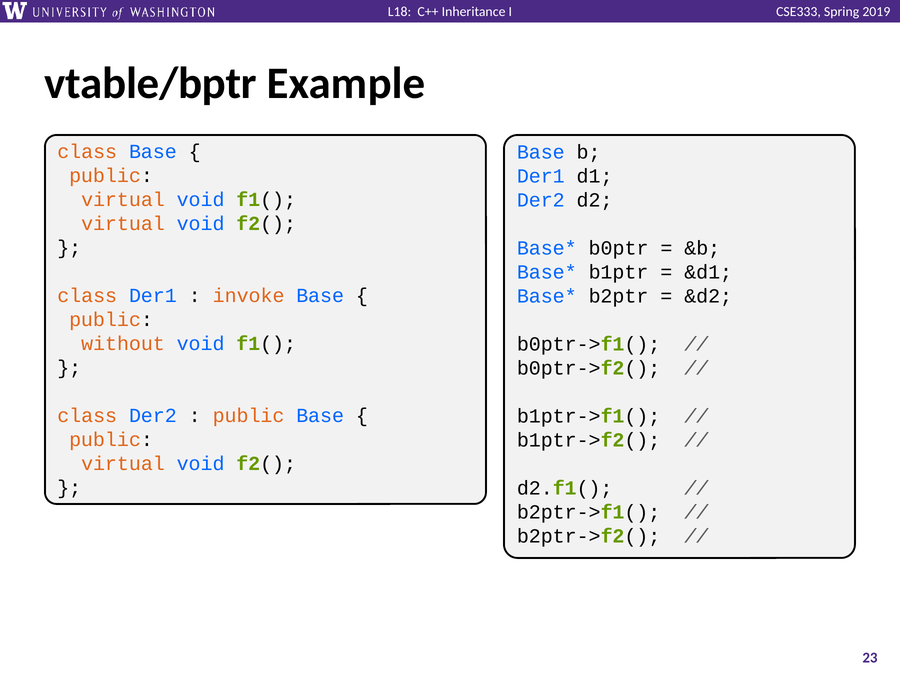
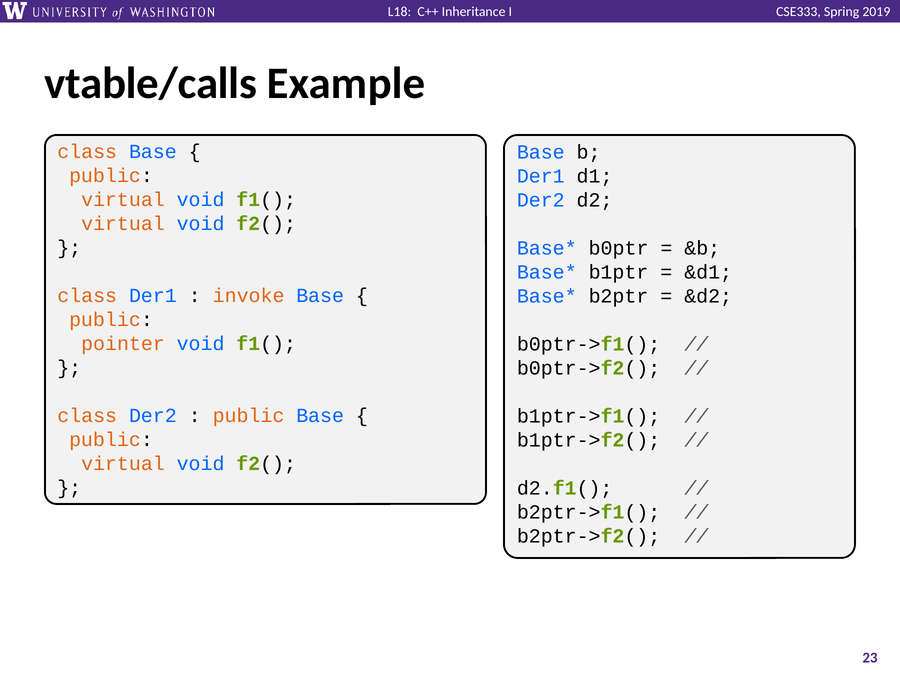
vtable/bptr: vtable/bptr -> vtable/calls (151, 84)
without: without -> pointer (123, 344)
